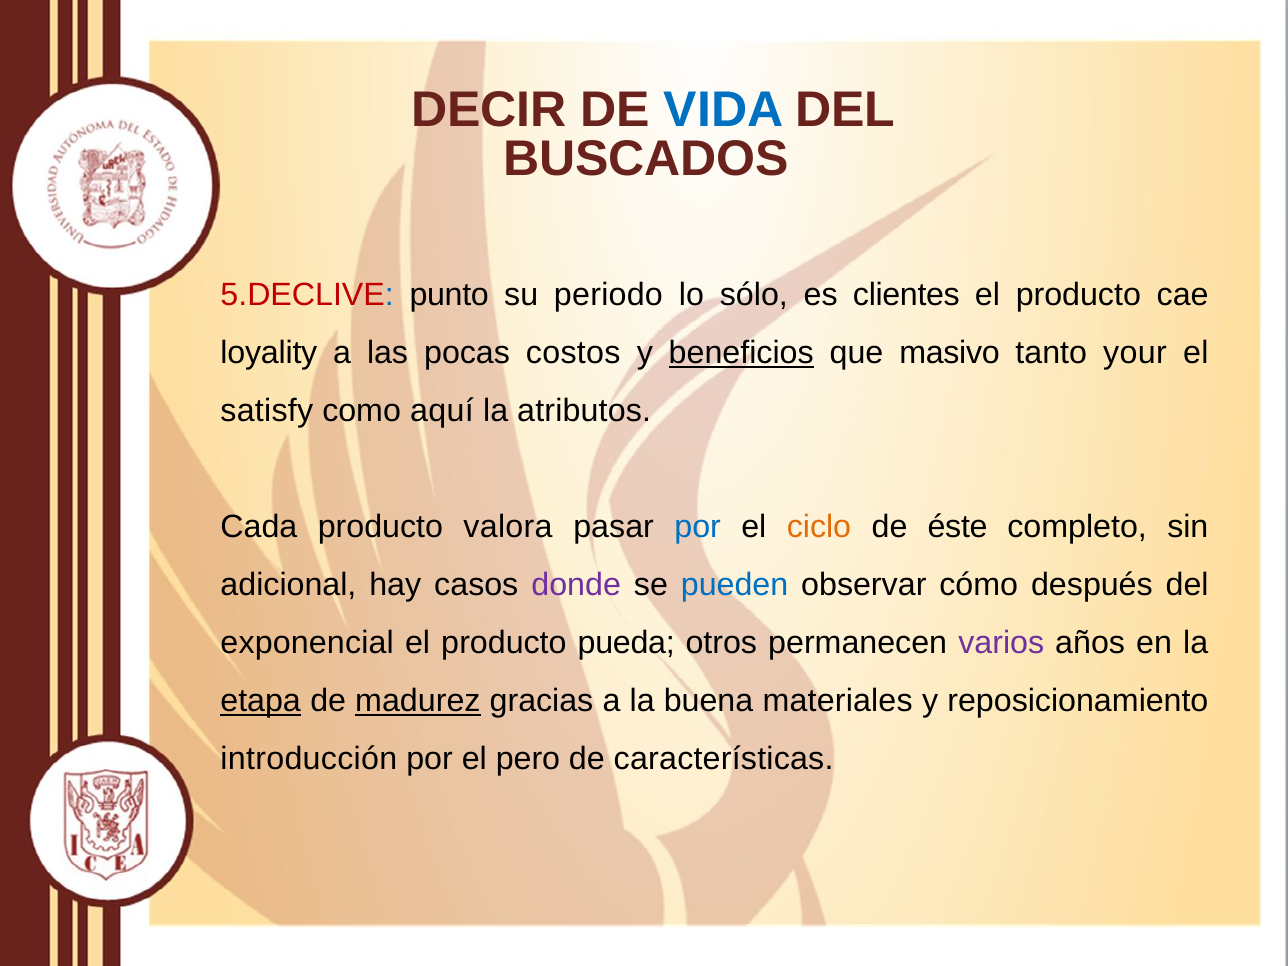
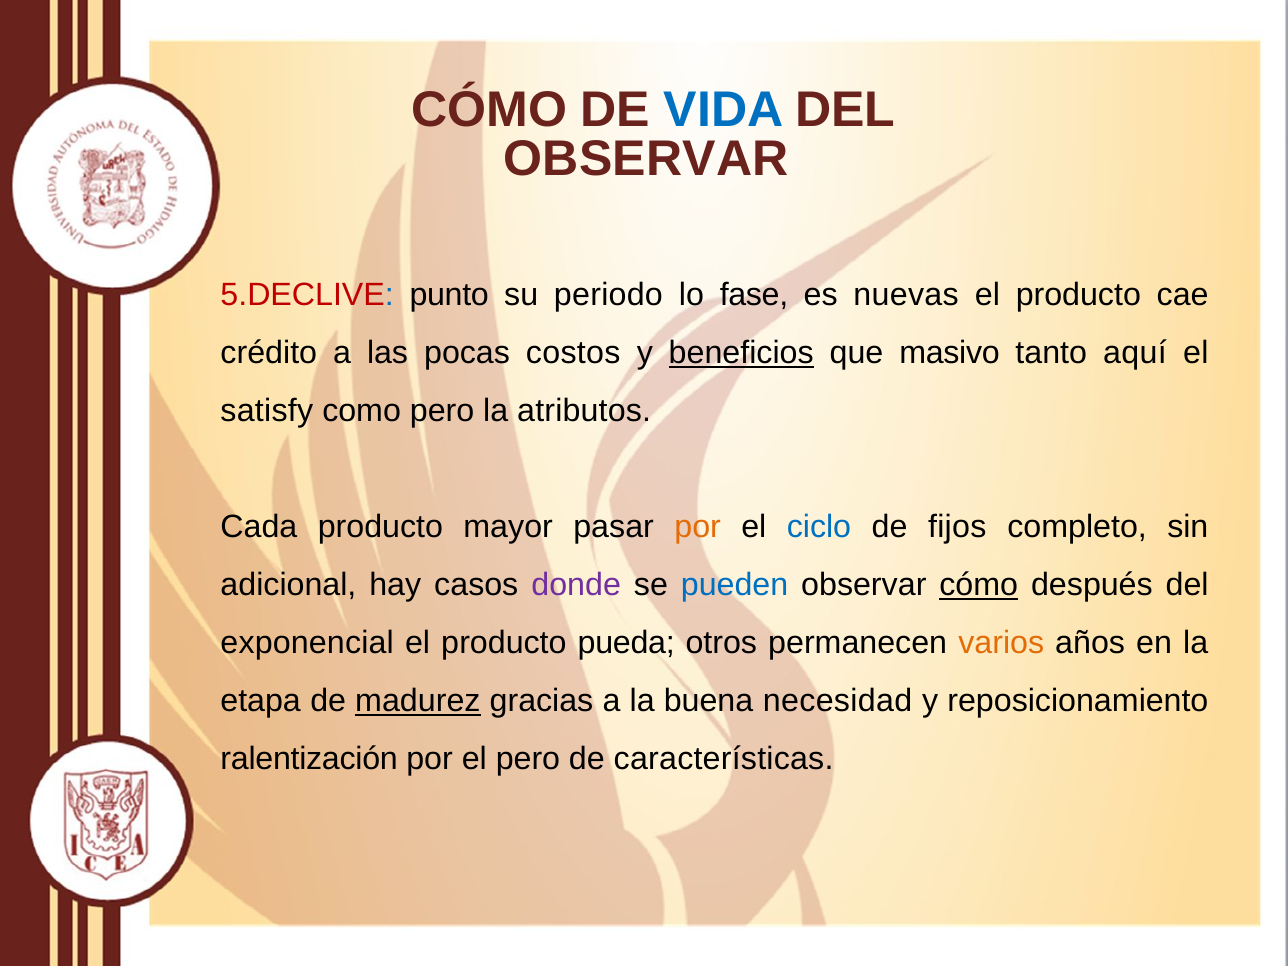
DECIR: DECIR -> CÓMO (489, 110)
BUSCADOS: BUSCADOS -> OBSERVAR (646, 159)
sólo: sólo -> fase (754, 295)
clientes: clientes -> nuevas (906, 295)
loyality: loyality -> crédito (269, 353)
your: your -> aquí (1135, 353)
como aquí: aquí -> pero (442, 411)
valora: valora -> mayor (508, 527)
por colour: blue -> orange (698, 527)
ciclo colour: orange -> blue (819, 527)
éste: éste -> fijos (957, 527)
cómo underline: none -> present (979, 585)
varios colour: purple -> orange (1001, 643)
etapa underline: present -> none (261, 701)
materiales: materiales -> necesidad (838, 701)
introducción: introducción -> ralentización (309, 759)
